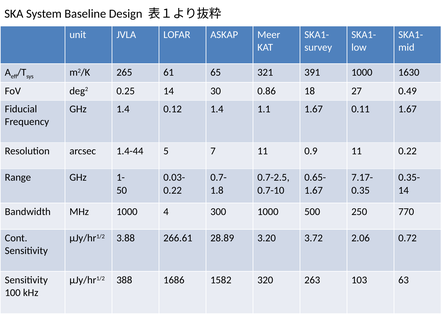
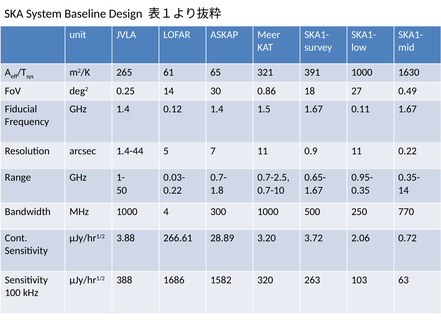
1.1: 1.1 -> 1.5 (264, 109)
7.17-: 7.17- -> 0.95- (362, 177)
